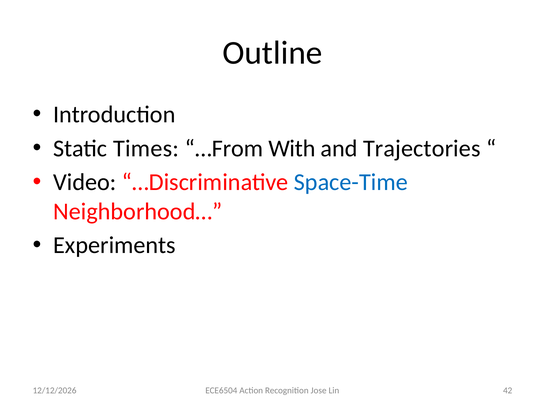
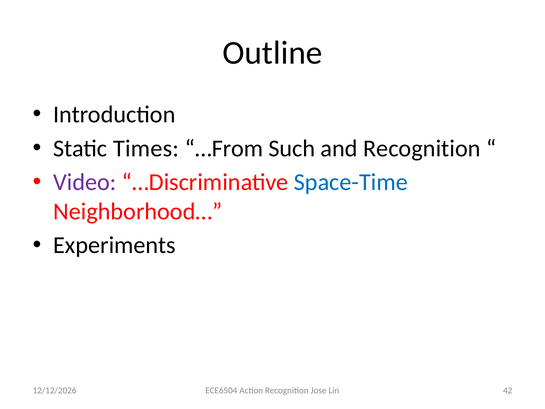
With: With -> Such (292, 148)
and Trajectories: Trajectories -> Recognition (422, 148)
Video colour: black -> purple (85, 182)
